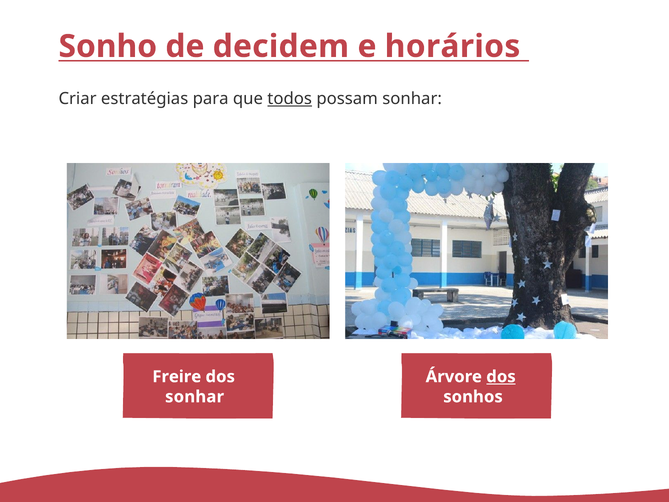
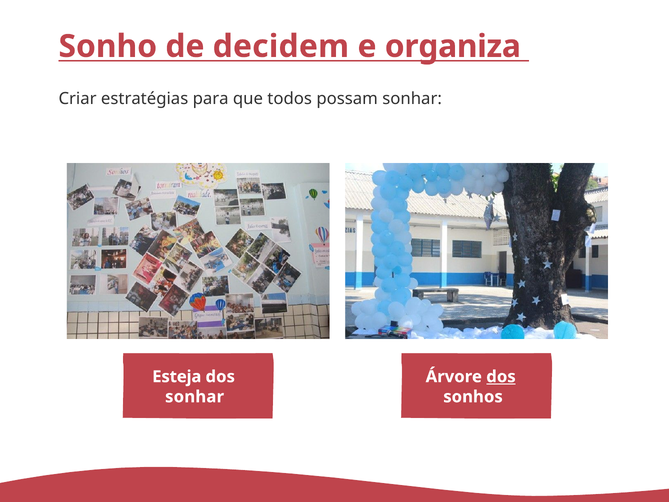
horários: horários -> organiza (453, 46)
todos underline: present -> none (290, 99)
Freire: Freire -> Esteja (177, 377)
